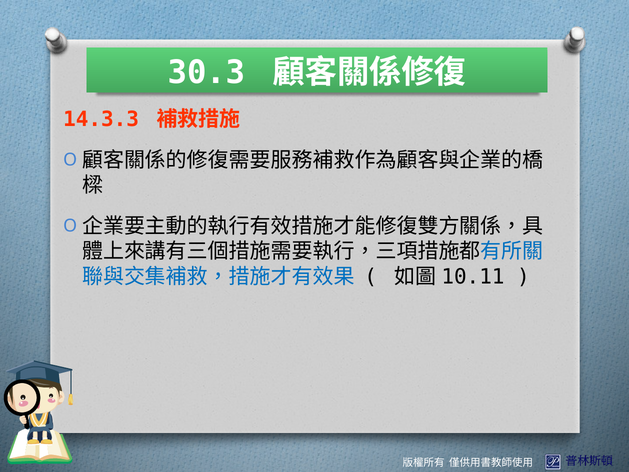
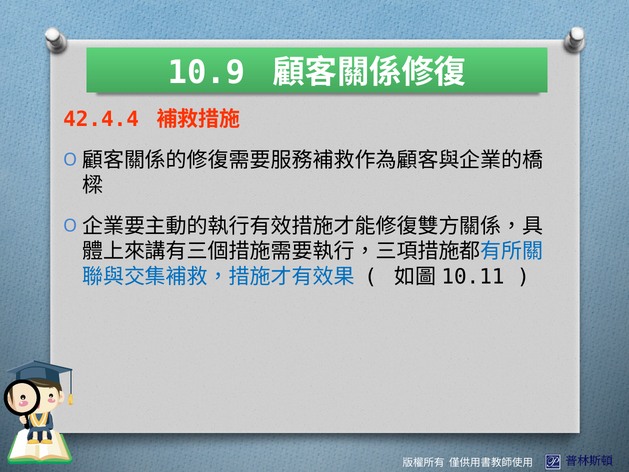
30.3: 30.3 -> 10.9 (206, 72)
14.3.3: 14.3.3 -> 42.4.4 (101, 119)
